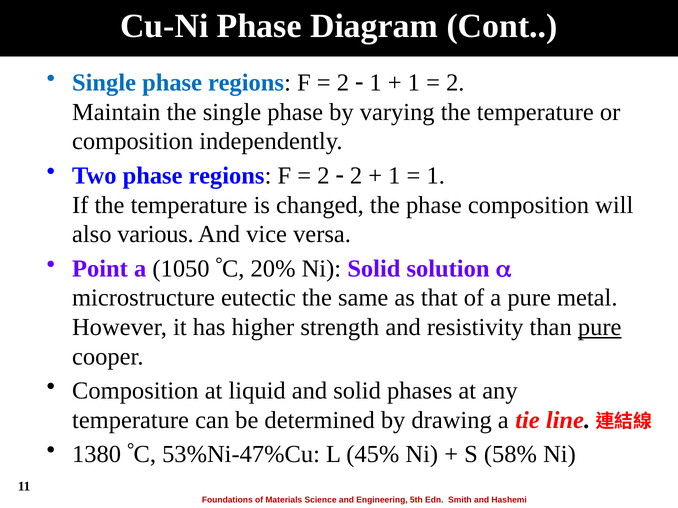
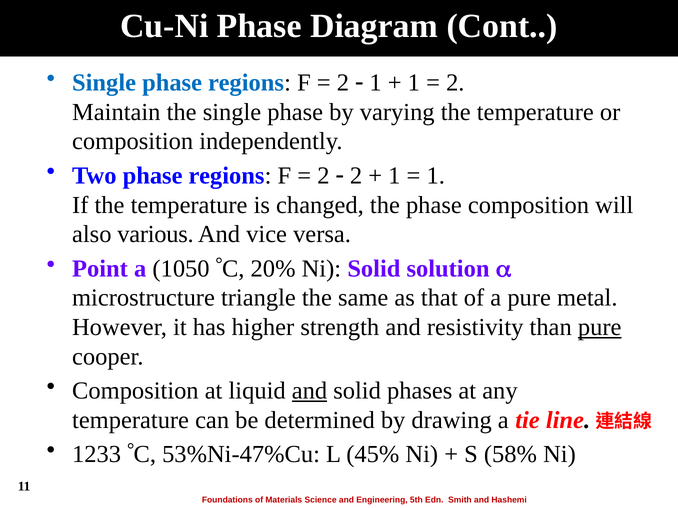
eutectic: eutectic -> triangle (258, 298)
and underline: none -> present (310, 391)
1380: 1380 -> 1233 (97, 455)
